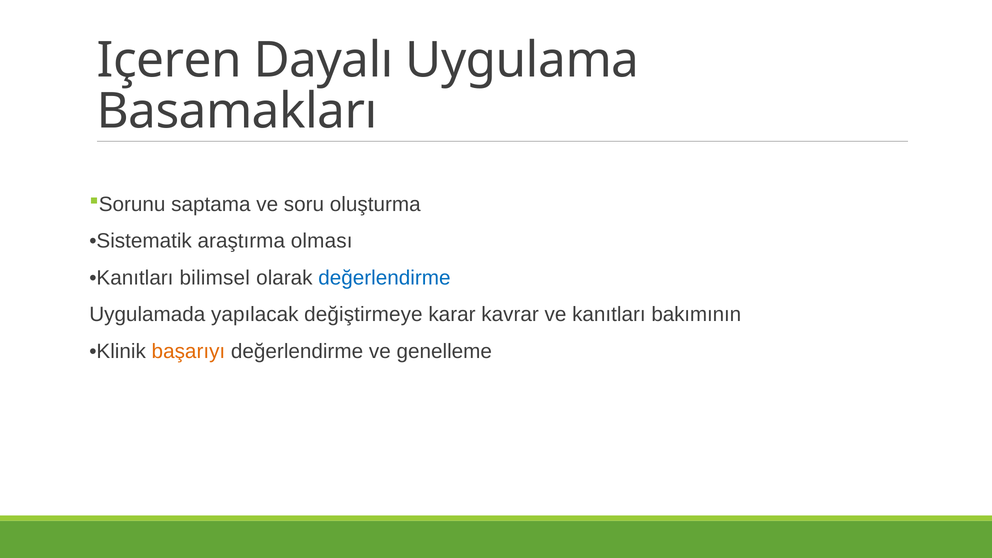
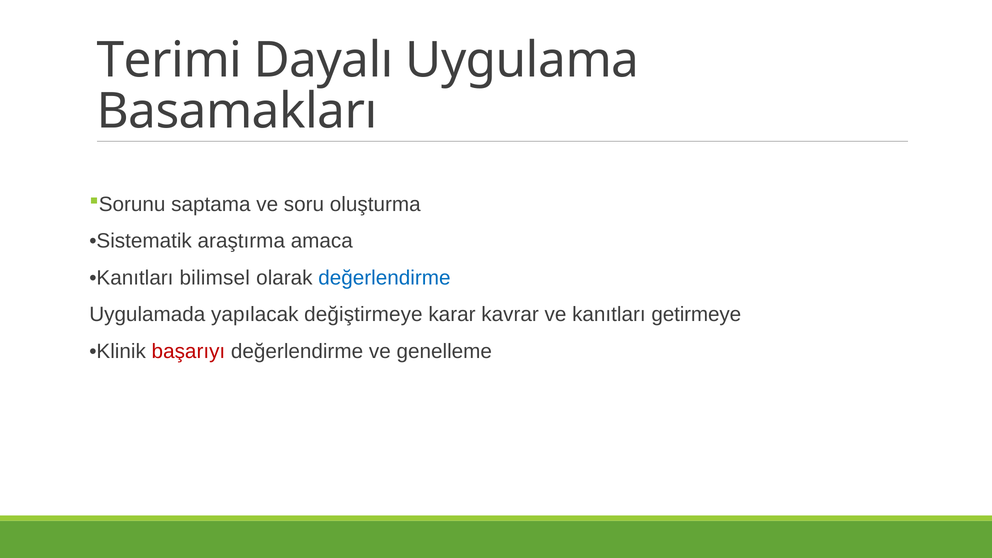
Içeren: Içeren -> Terimi (169, 61)
olması: olması -> amaca (322, 241)
bakımının: bakımının -> getirmeye (696, 315)
başarıyı colour: orange -> red (188, 351)
